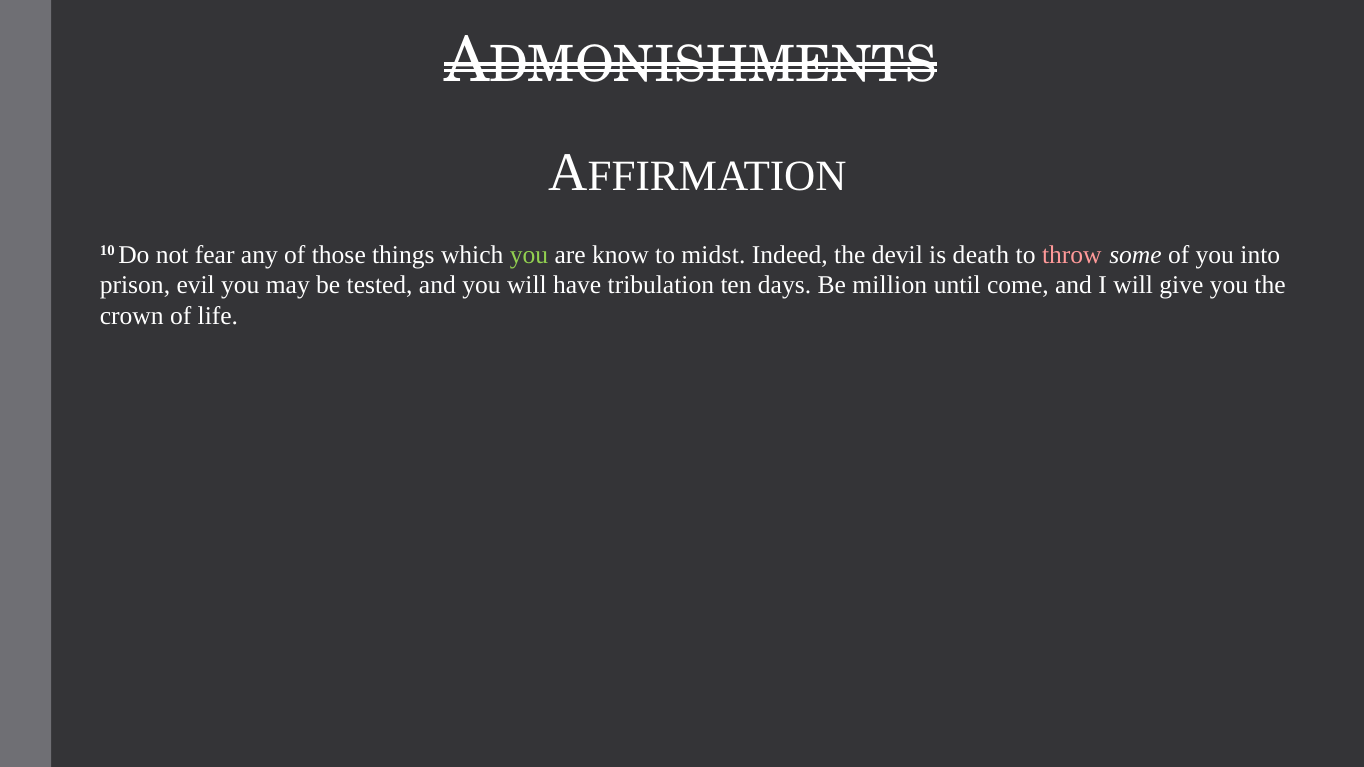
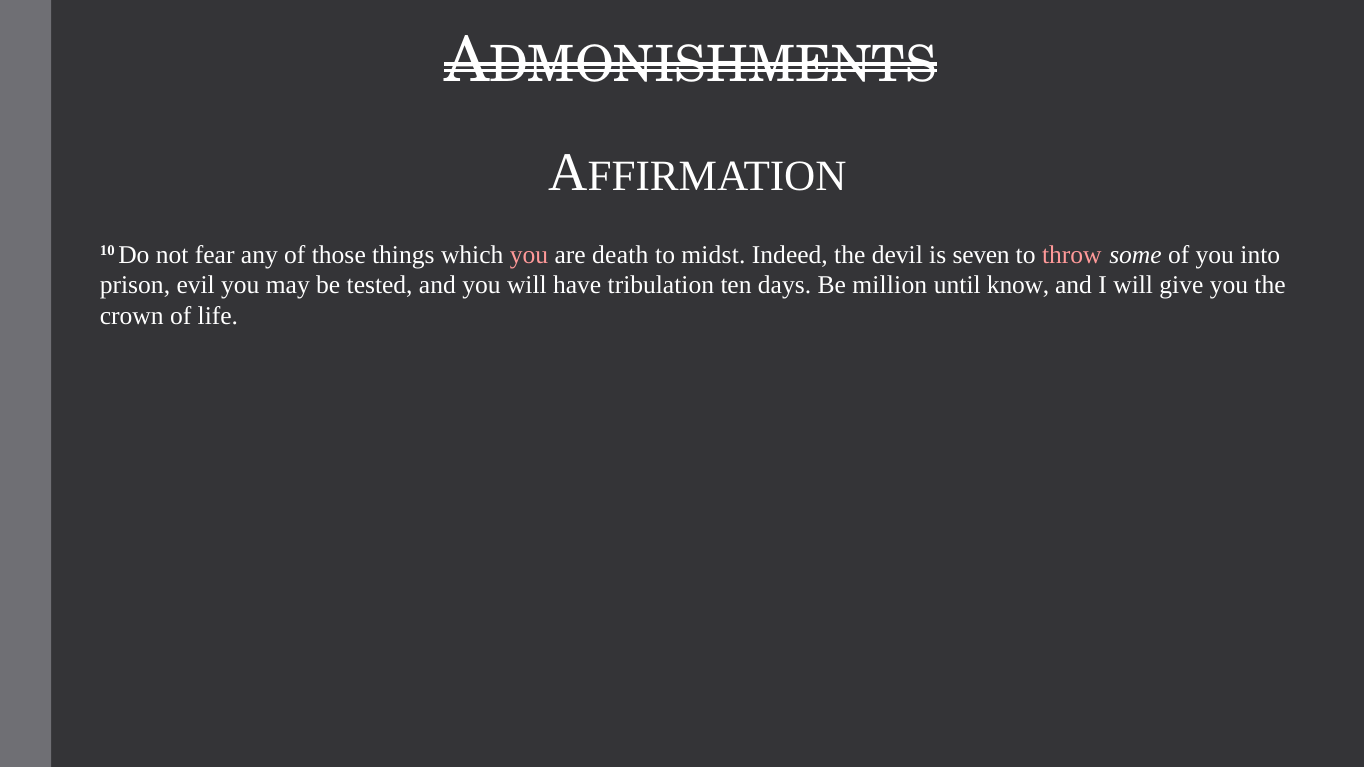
you colour: light green -> pink (529, 255)
know: know -> death (620, 255)
death: death -> seven (981, 255)
come: come -> know (1018, 285)
